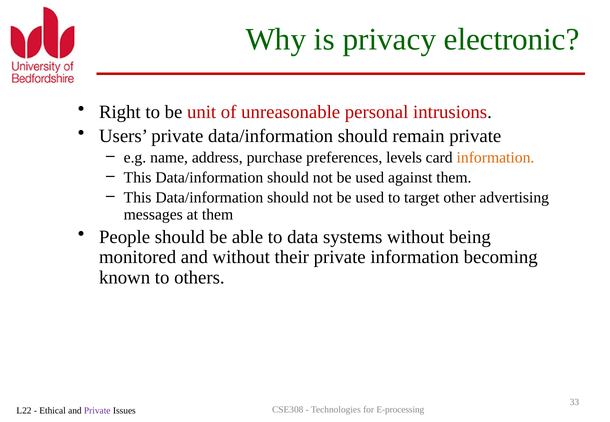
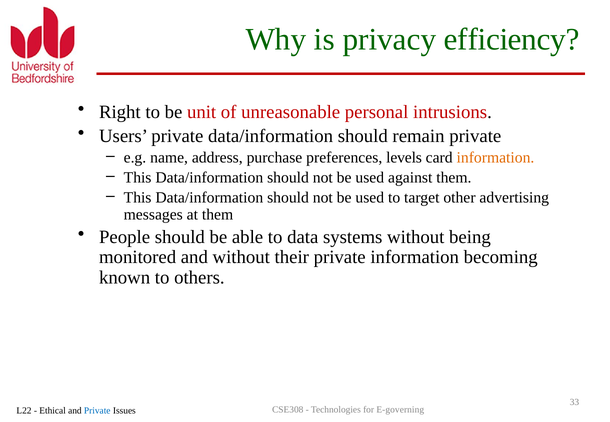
electronic: electronic -> efficiency (512, 40)
Private colour: purple -> blue (97, 411)
E-processing: E-processing -> E-governing (400, 410)
